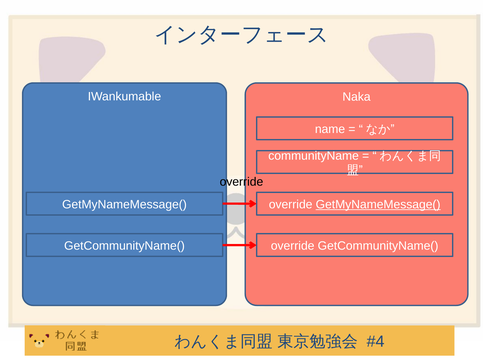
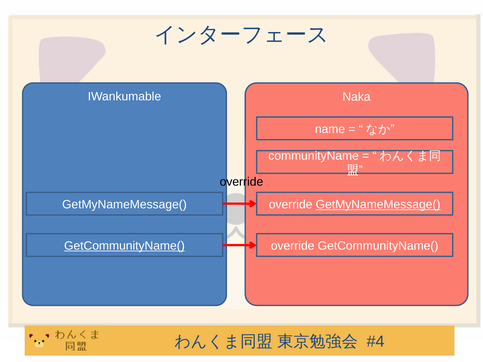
GetCommunityName( underline: none -> present (124, 246)
